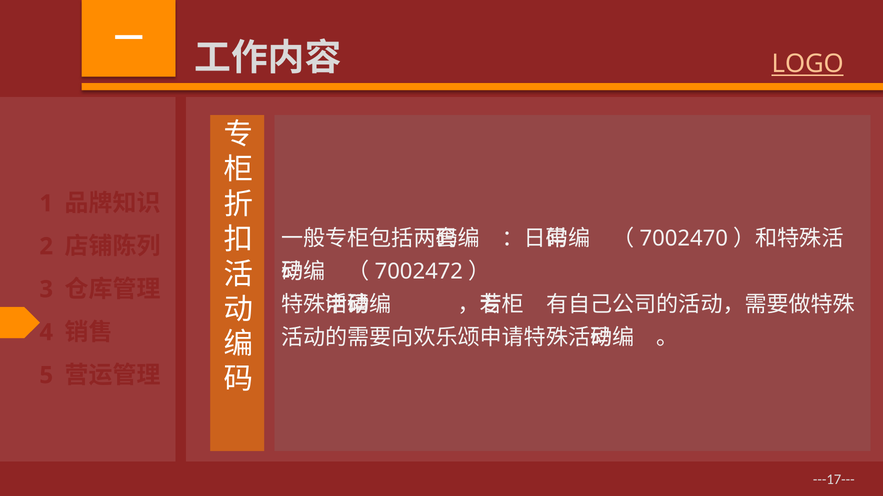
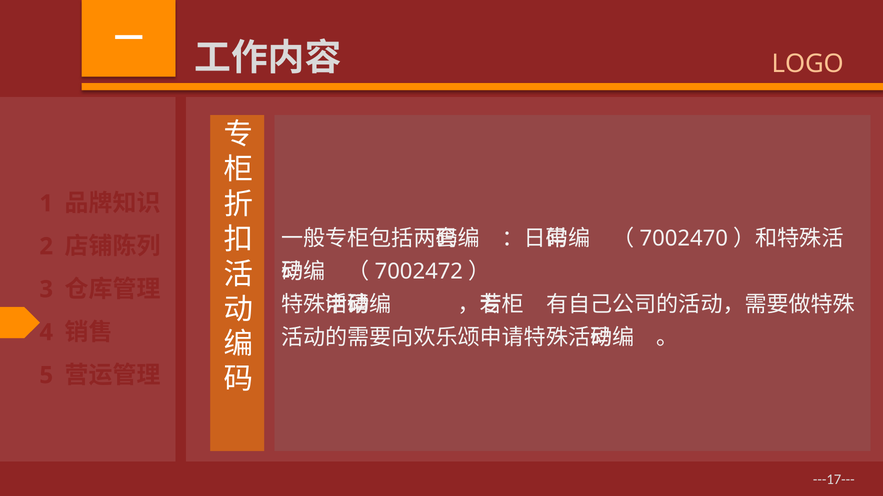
LOGO underline: present -> none (808, 64)
